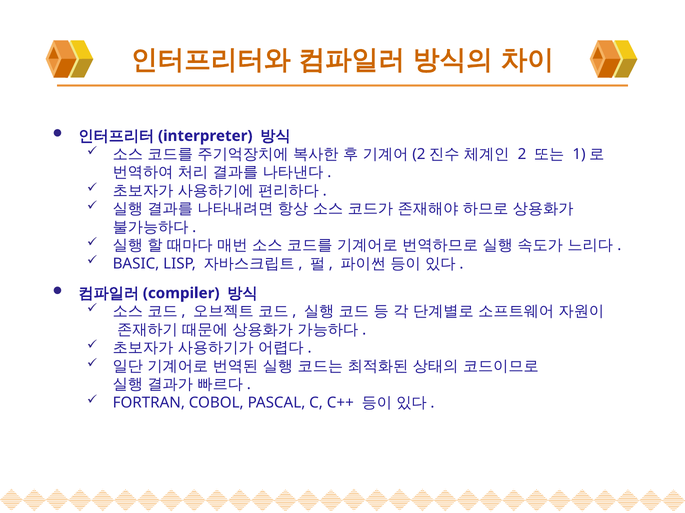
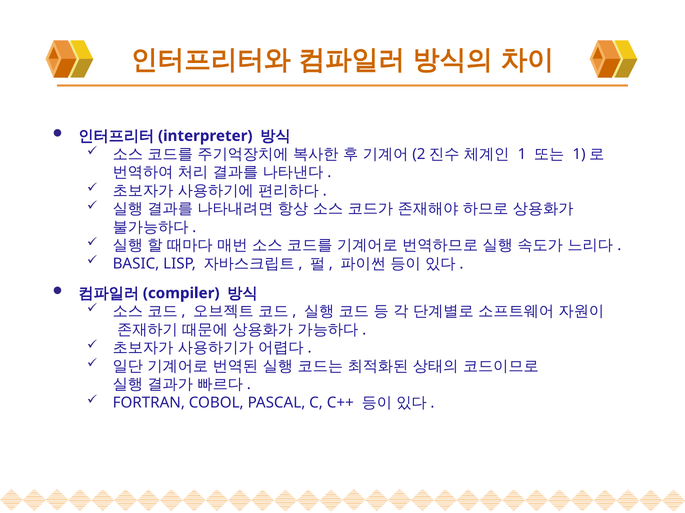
2: 2 -> 1 (522, 154)
